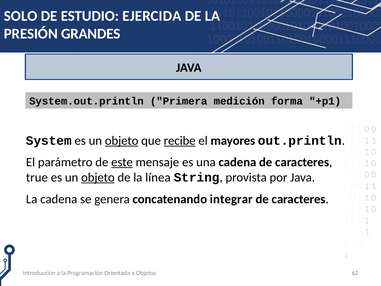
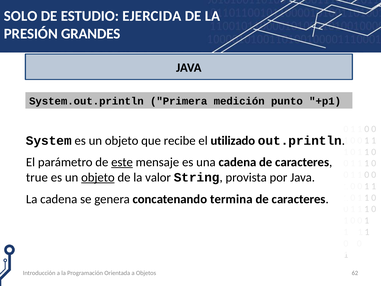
forma: forma -> punto (287, 101)
objeto underline: present -> none (122, 141)
recibe underline: present -> none (180, 141)
mayores: mayores -> utilizado (233, 141)
línea: línea -> valor (158, 177)
integrar: integrar -> termina (231, 199)
